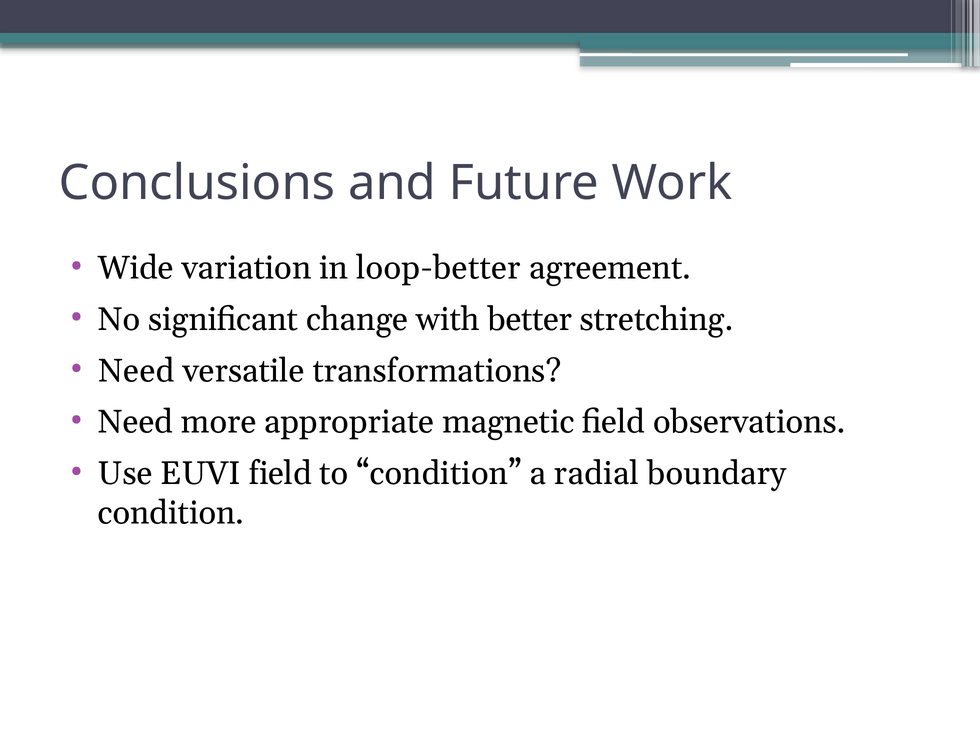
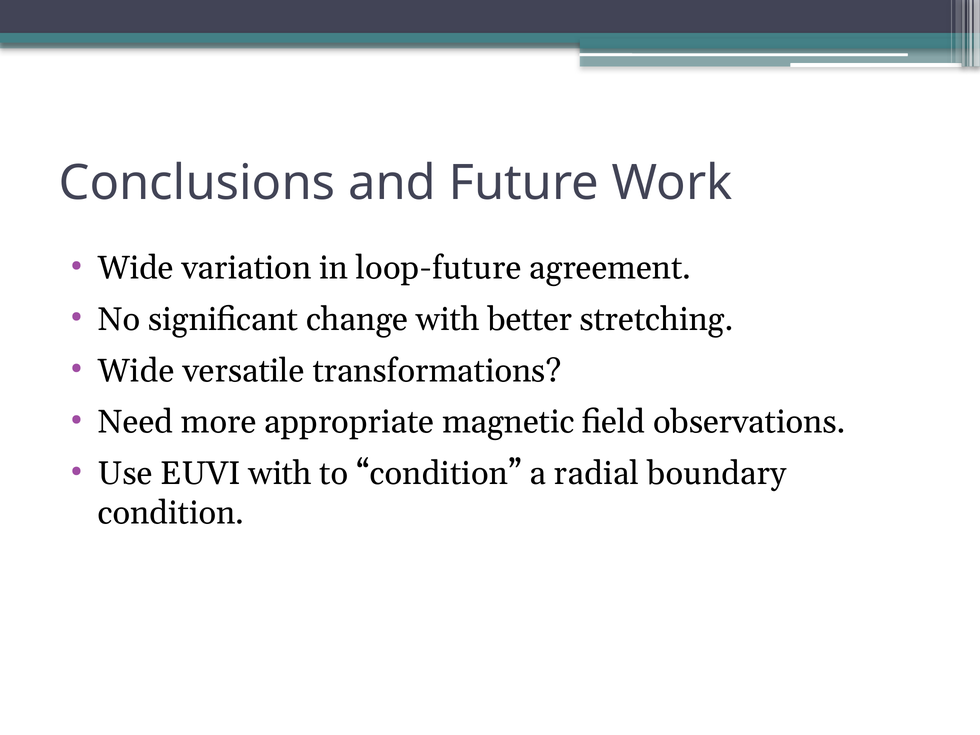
loop-better: loop-better -> loop-future (439, 268)
Need: Need -> Wide (136, 371)
EUVI field: field -> with (280, 474)
